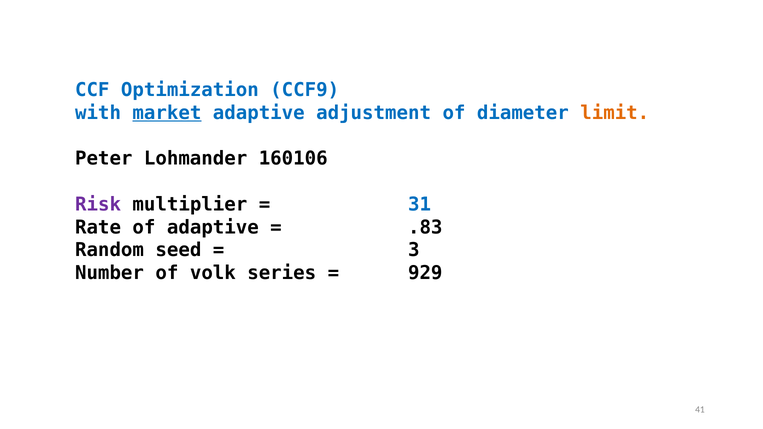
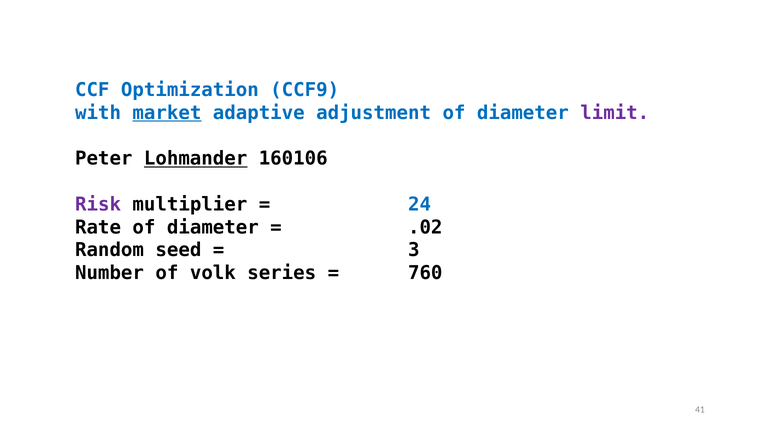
limit colour: orange -> purple (615, 113)
Lohmander underline: none -> present (196, 159)
31: 31 -> 24 (420, 205)
Rate of adaptive: adaptive -> diameter (213, 227)
.83: .83 -> .02 (425, 227)
929: 929 -> 760 (425, 273)
